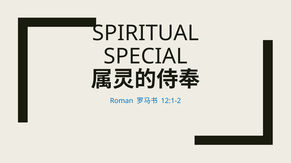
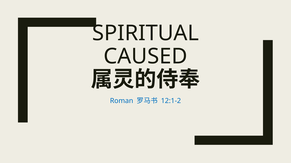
SPECIAL: SPECIAL -> CAUSED (145, 56)
